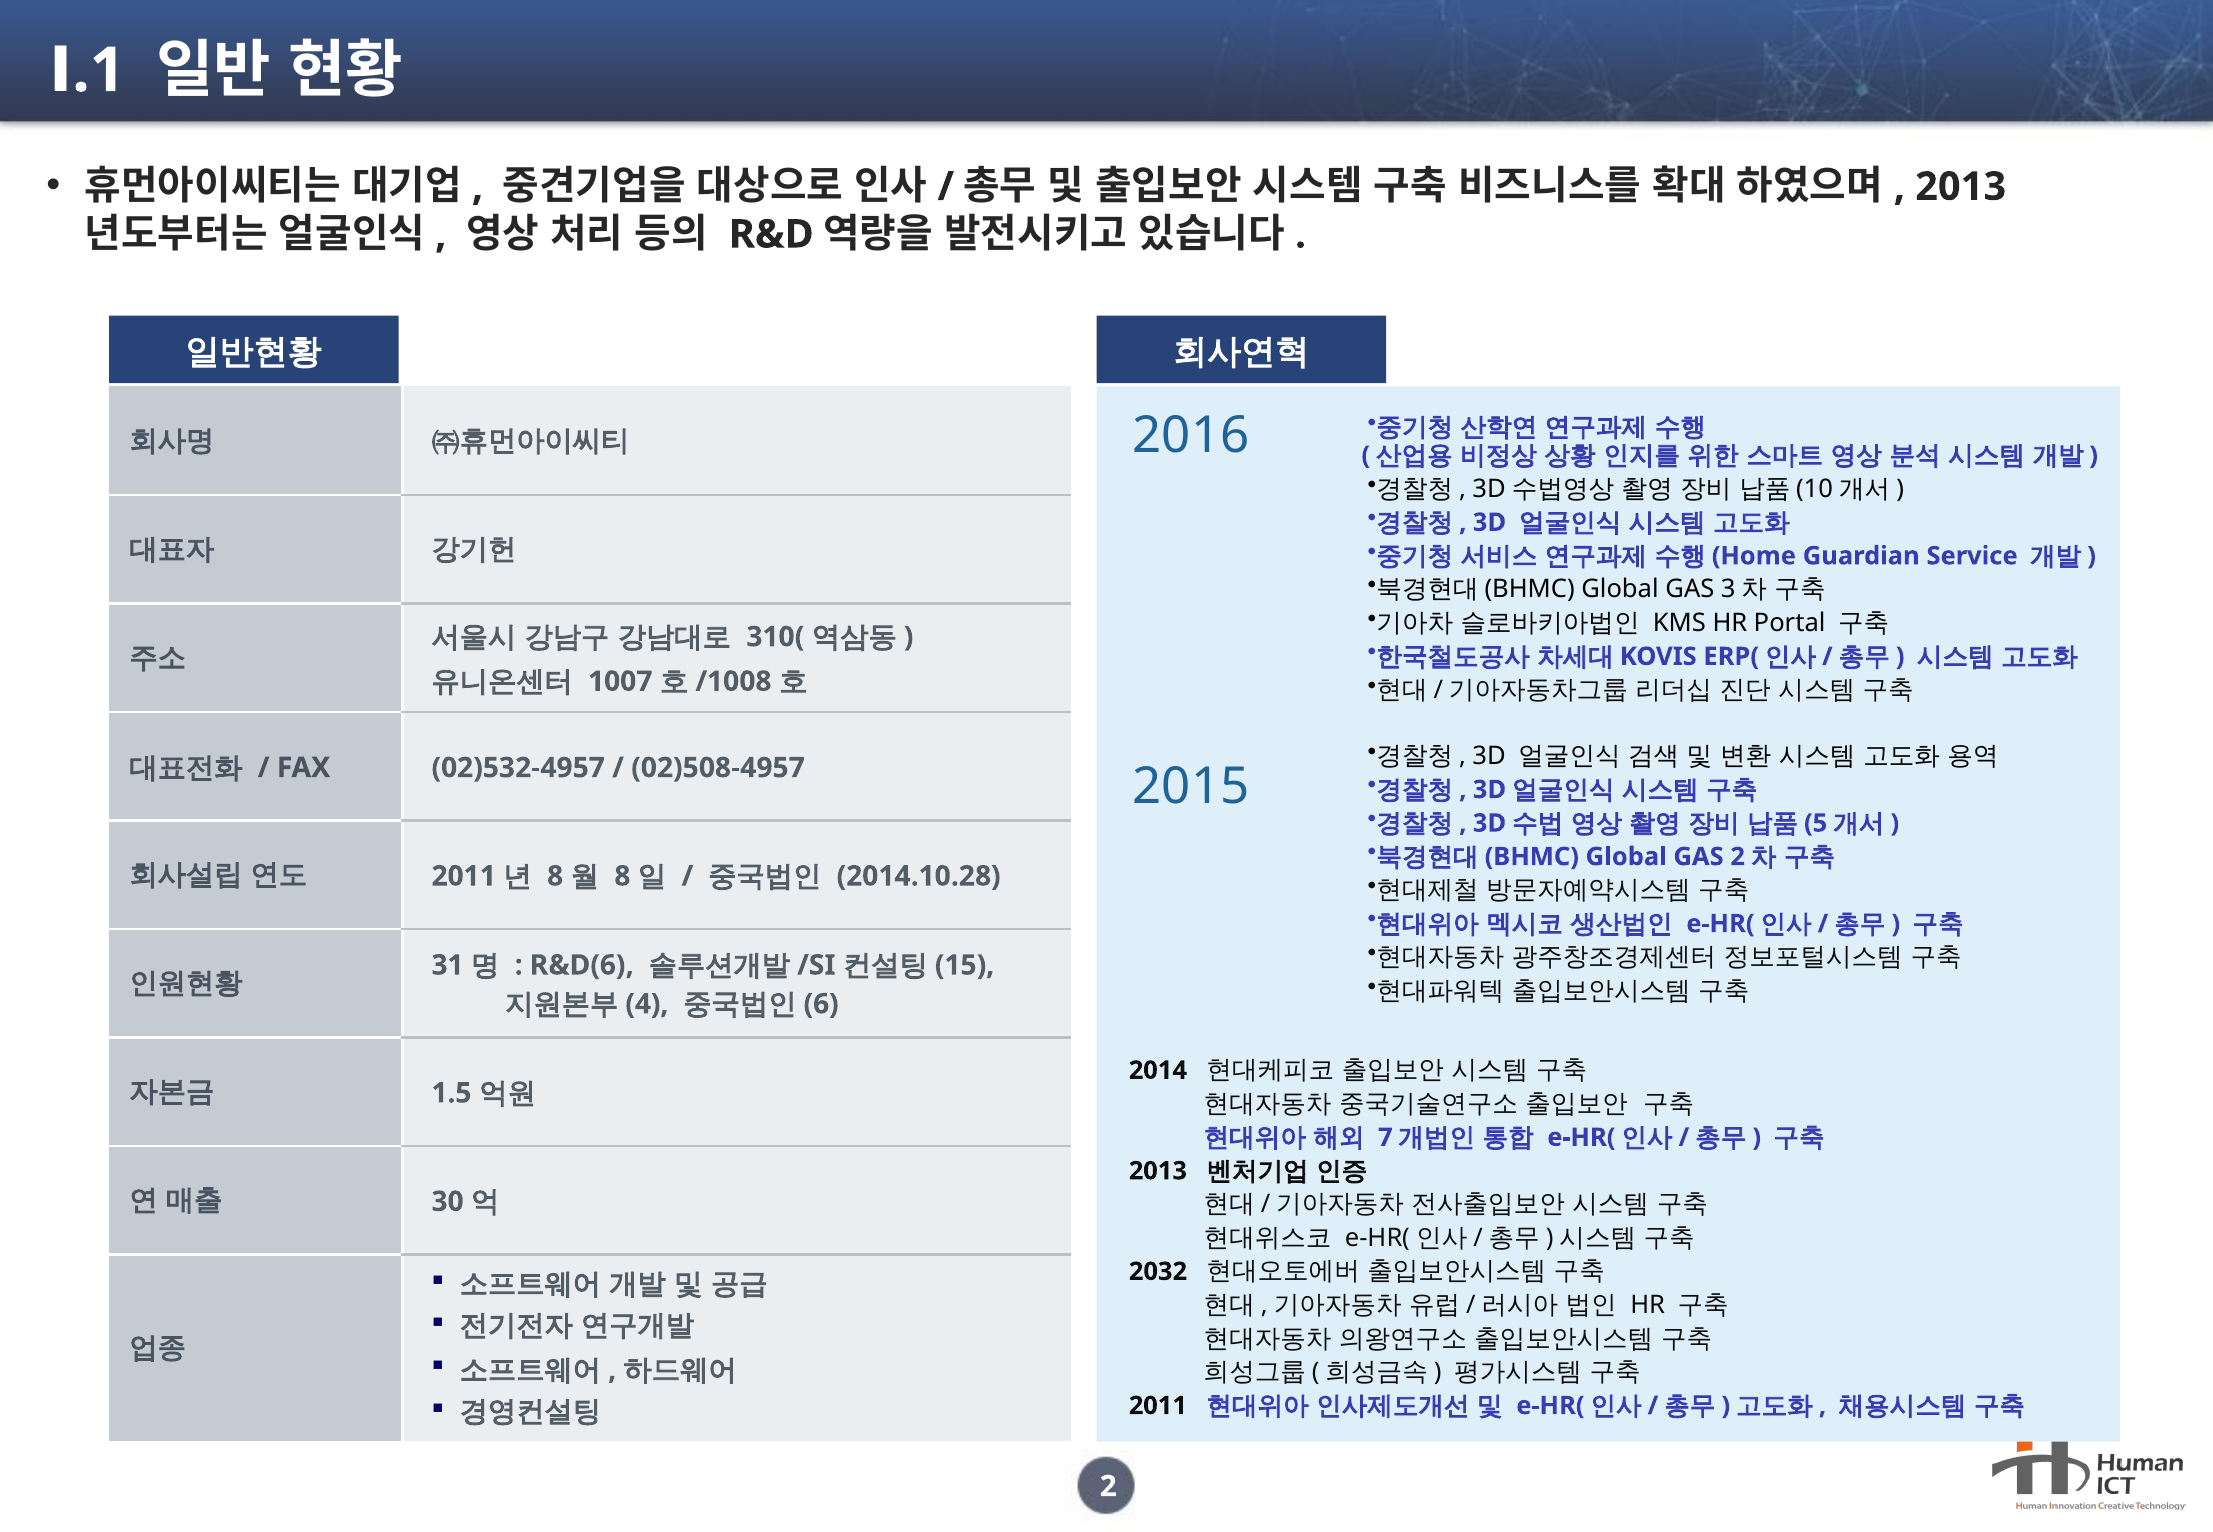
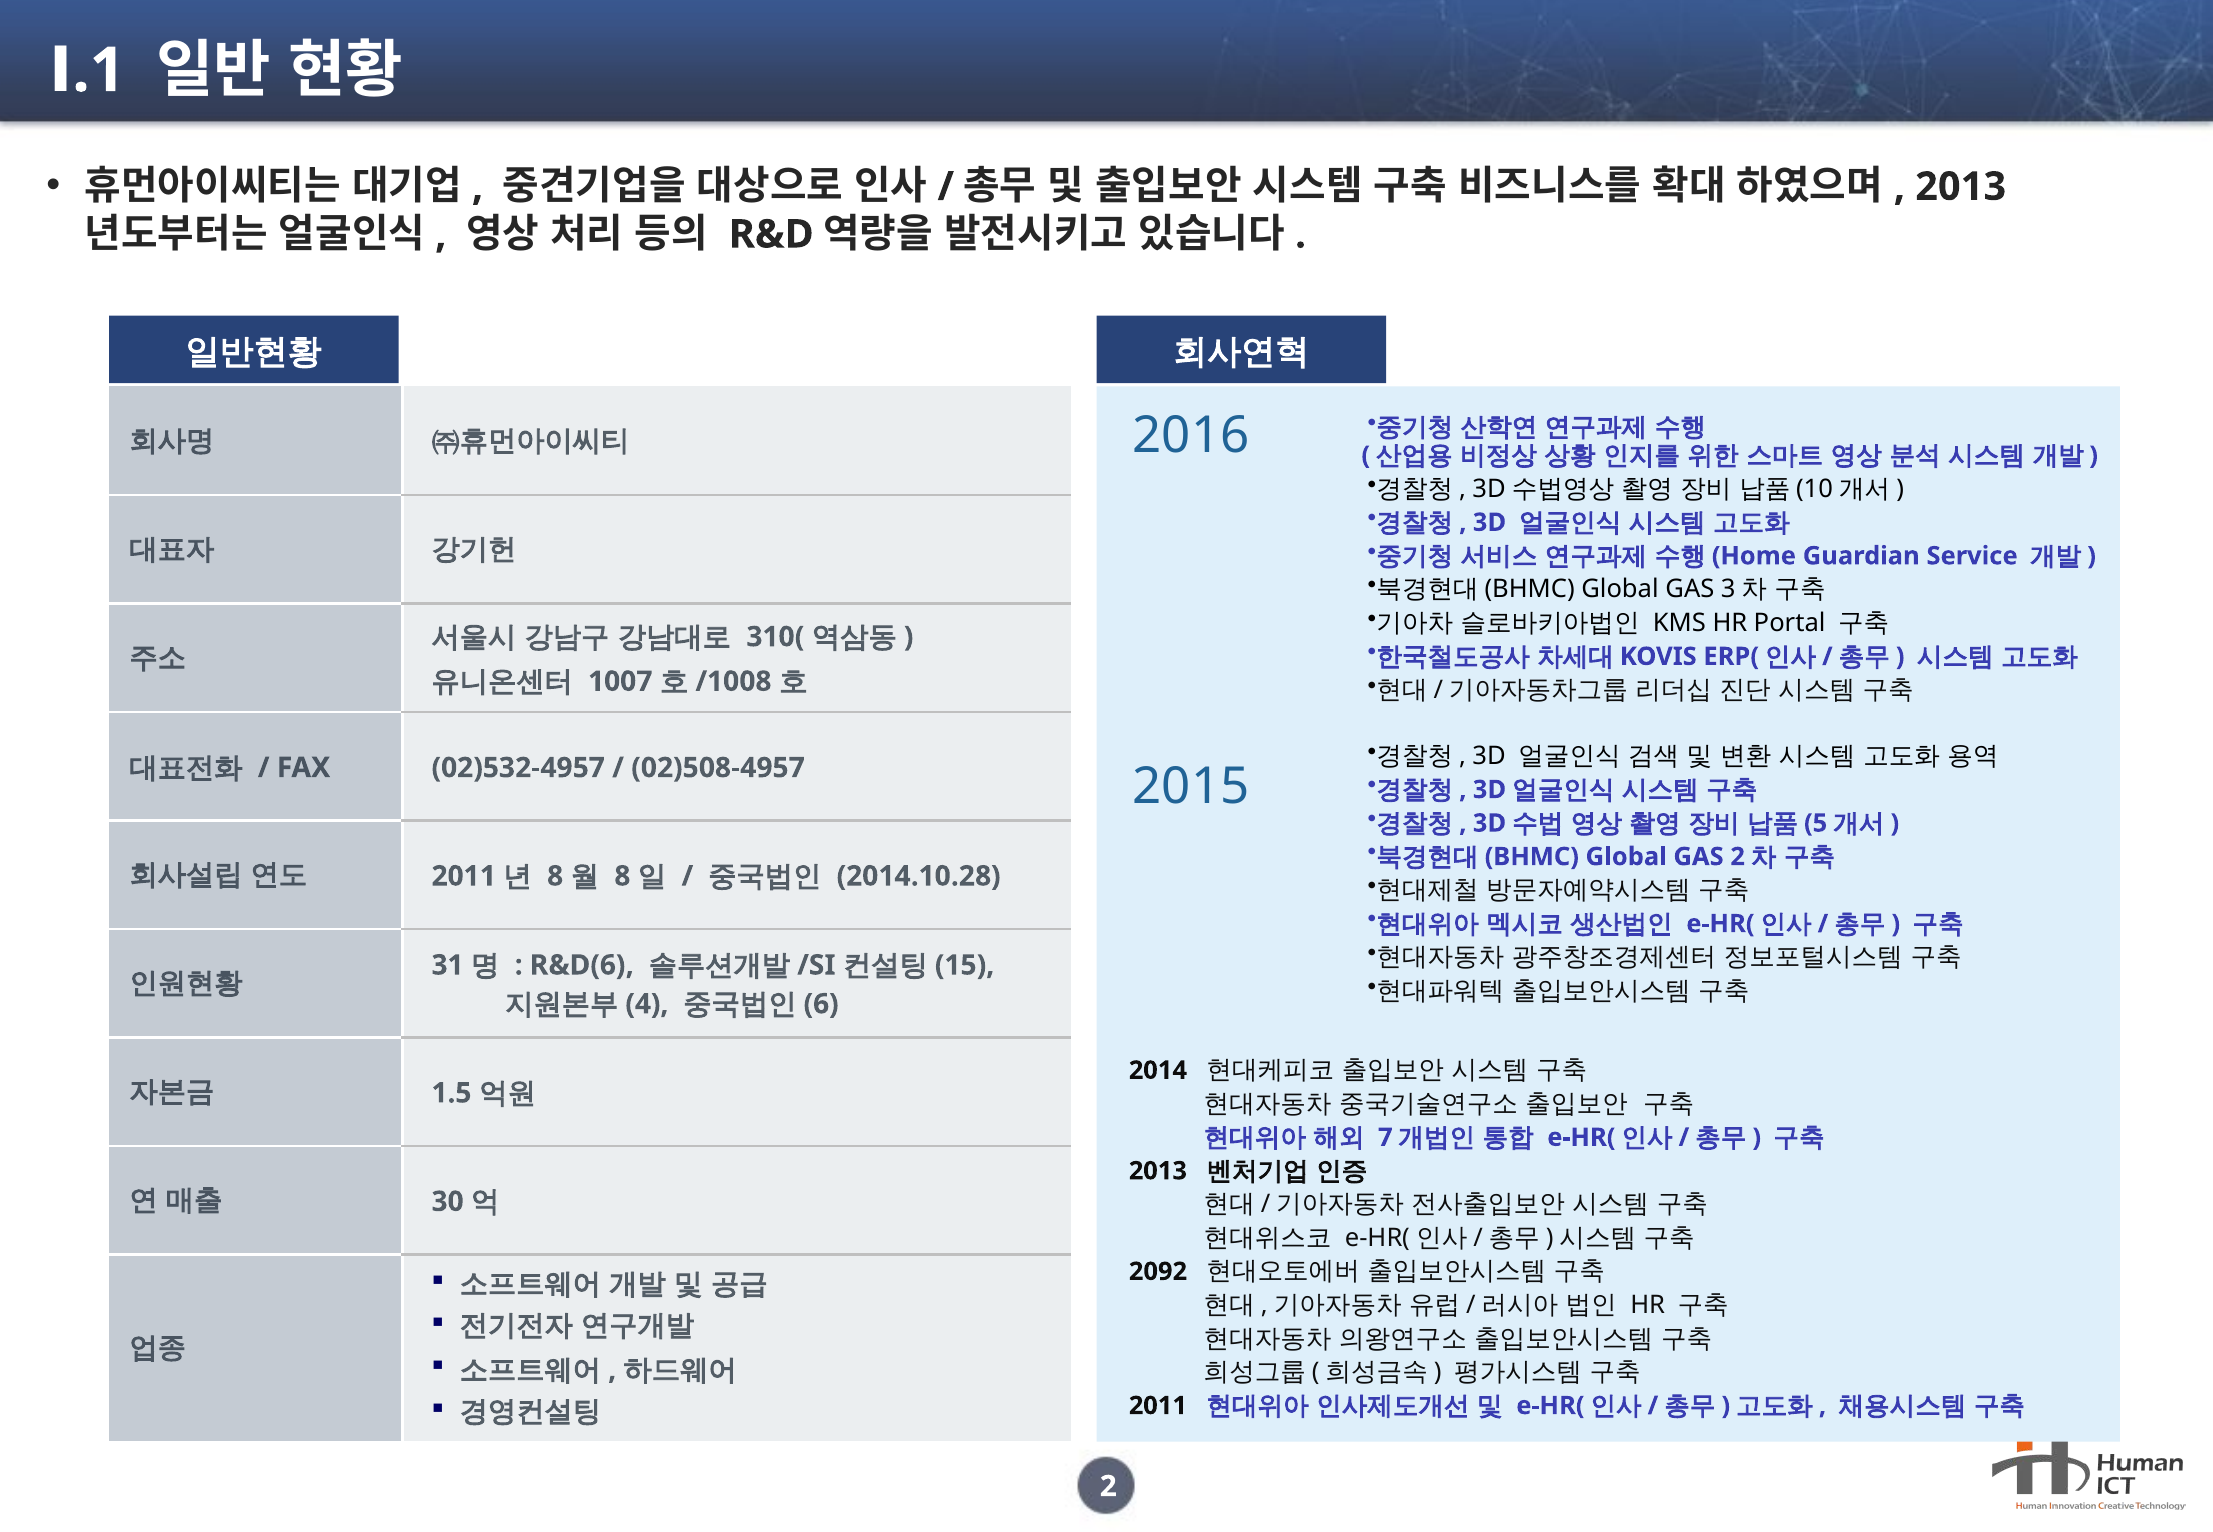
2032: 2032 -> 2092 (1158, 1272)
